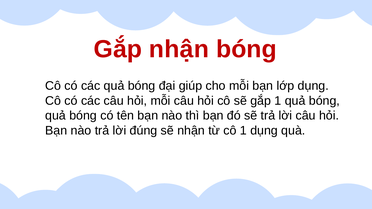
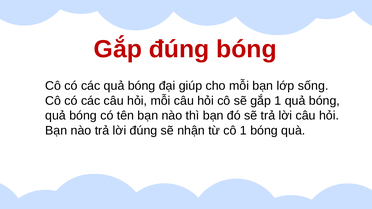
Gắp nhận: nhận -> đúng (179, 49)
lớp dụng: dụng -> sống (313, 86)
1 dụng: dụng -> bóng (264, 131)
